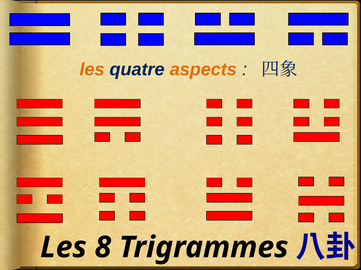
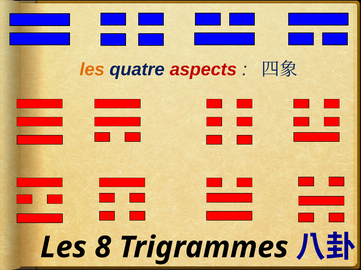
aspects colour: orange -> red (203, 70)
